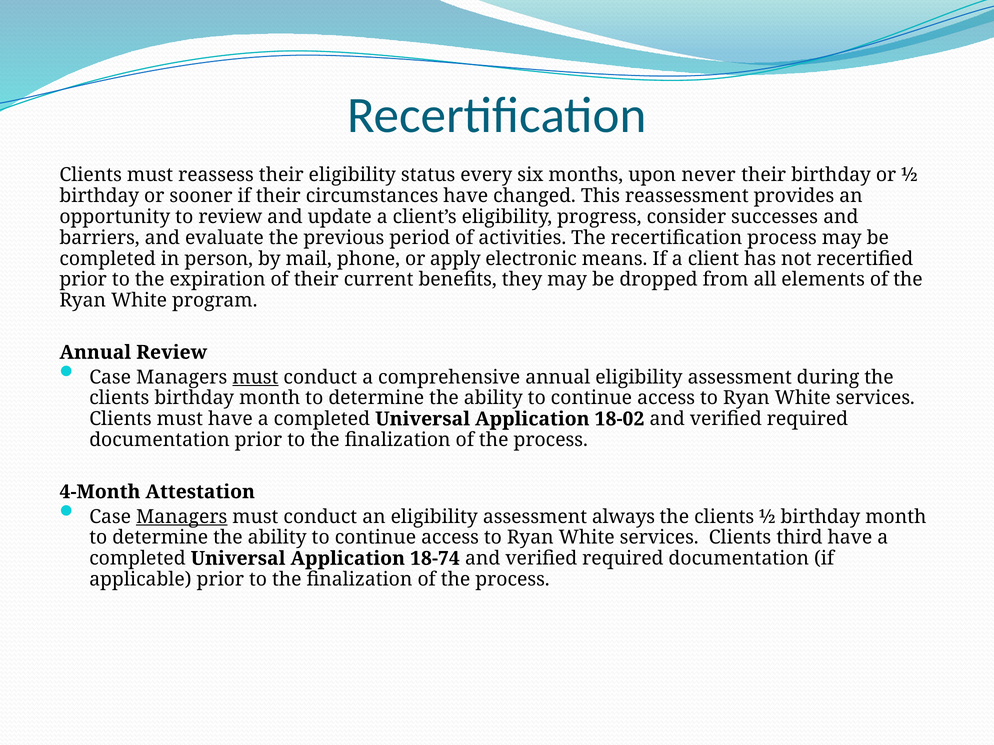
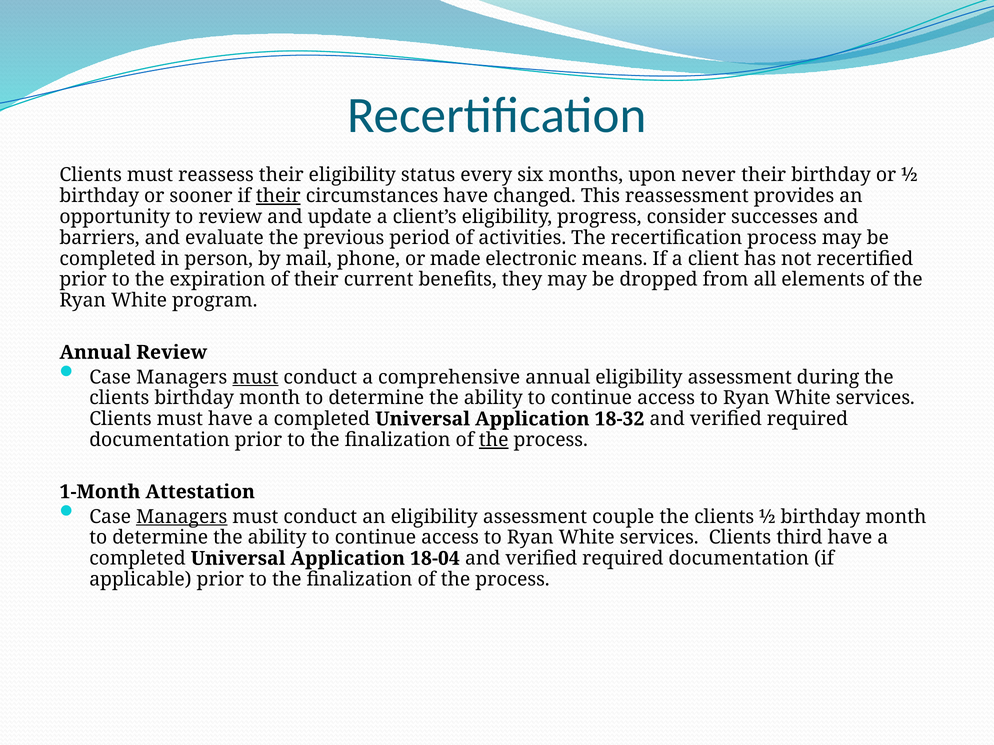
their underline: none -> present (278, 196)
apply: apply -> made (455, 259)
18-02: 18-02 -> 18-32 (619, 419)
the underline: none -> present (494, 440)
4-Month: 4-Month -> 1-Month (100, 492)
always: always -> couple (623, 517)
18-74: 18-74 -> 18-04 (435, 559)
